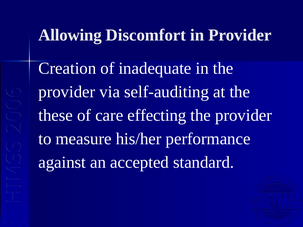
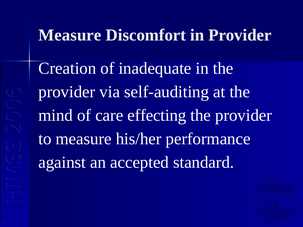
Allowing: Allowing -> Measure (70, 35)
these: these -> mind (56, 115)
